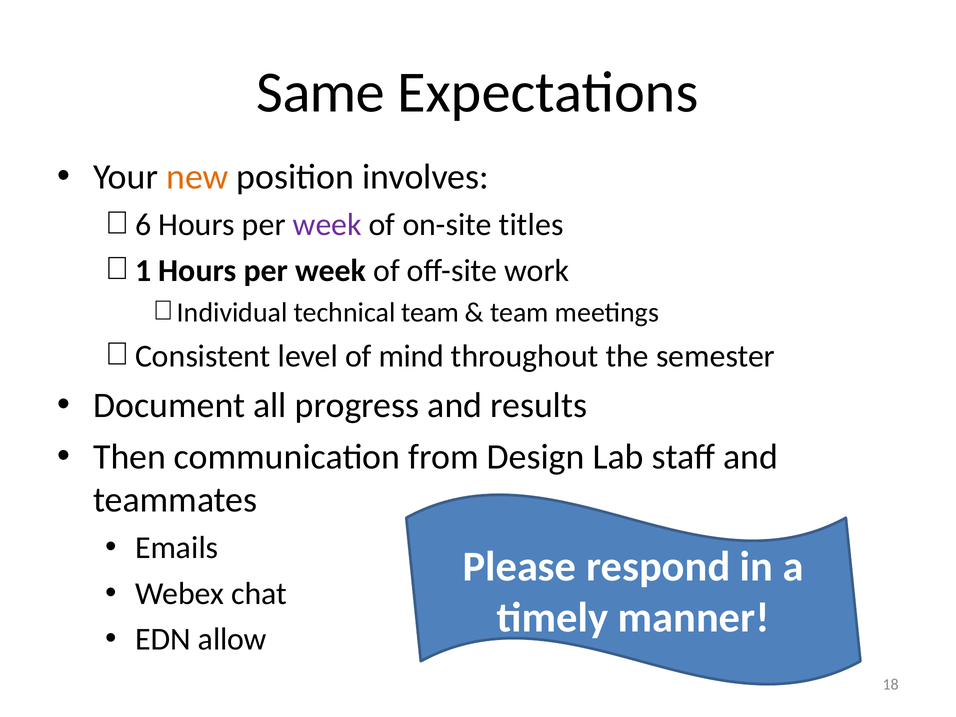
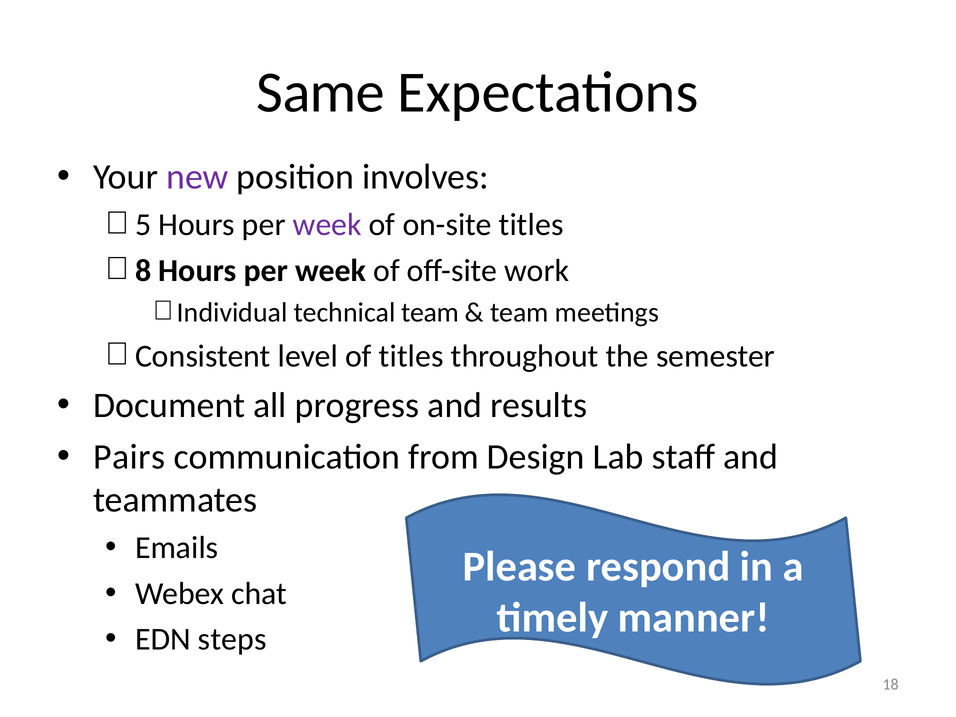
new colour: orange -> purple (197, 177)
6: 6 -> 5 (143, 225)
1: 1 -> 8 (143, 271)
of mind: mind -> titles (411, 356)
Then: Then -> Pairs (129, 457)
allow: allow -> steps (232, 639)
